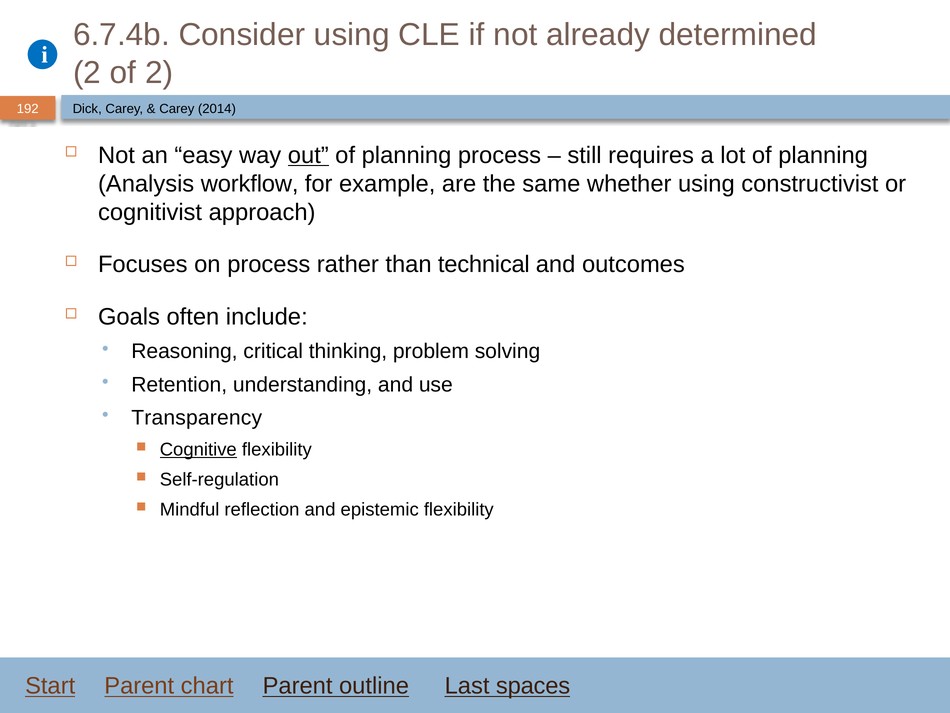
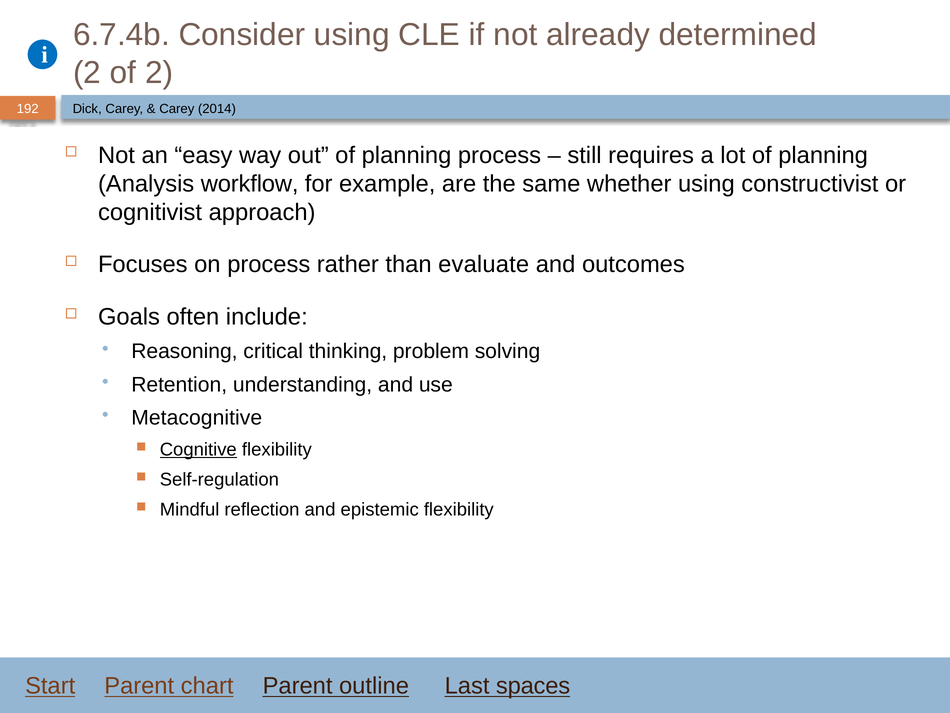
out underline: present -> none (308, 155)
technical: technical -> evaluate (484, 264)
Transparency: Transparency -> Metacognitive (197, 418)
